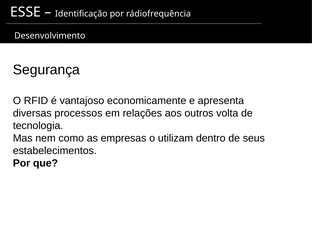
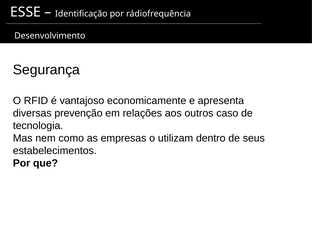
processos: processos -> prevenção (79, 113)
volta: volta -> caso (227, 113)
